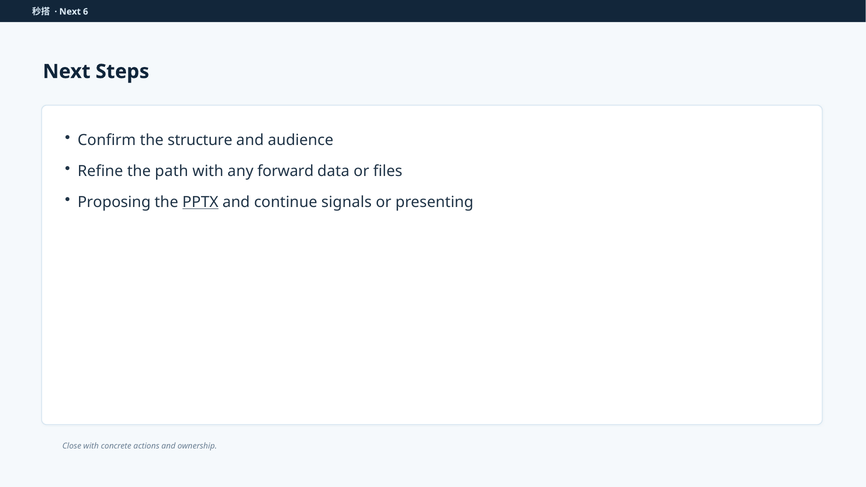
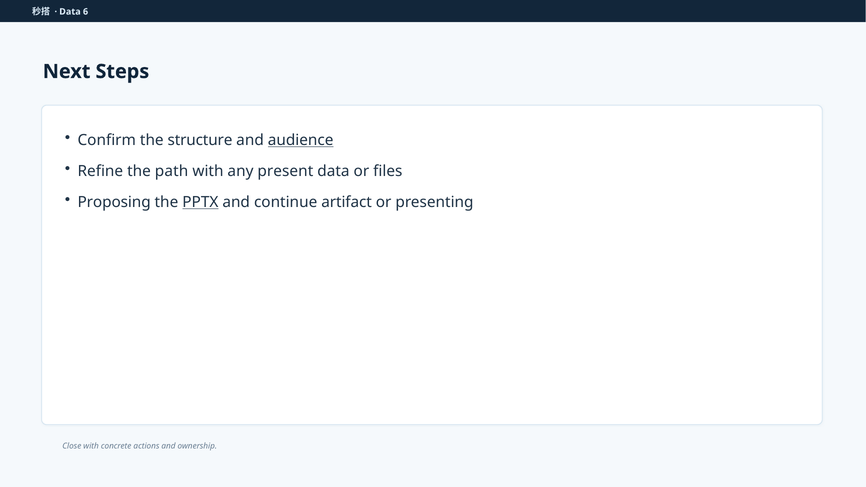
Next: Next -> Data (70, 12)
audience underline: none -> present (301, 140)
forward: forward -> present (285, 171)
signals: signals -> artifact (347, 202)
